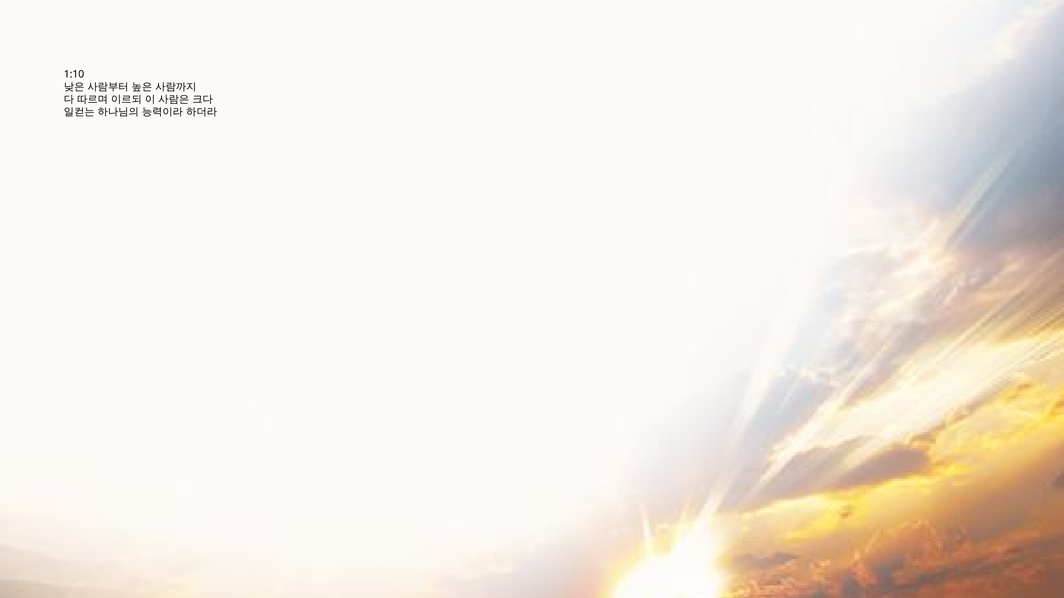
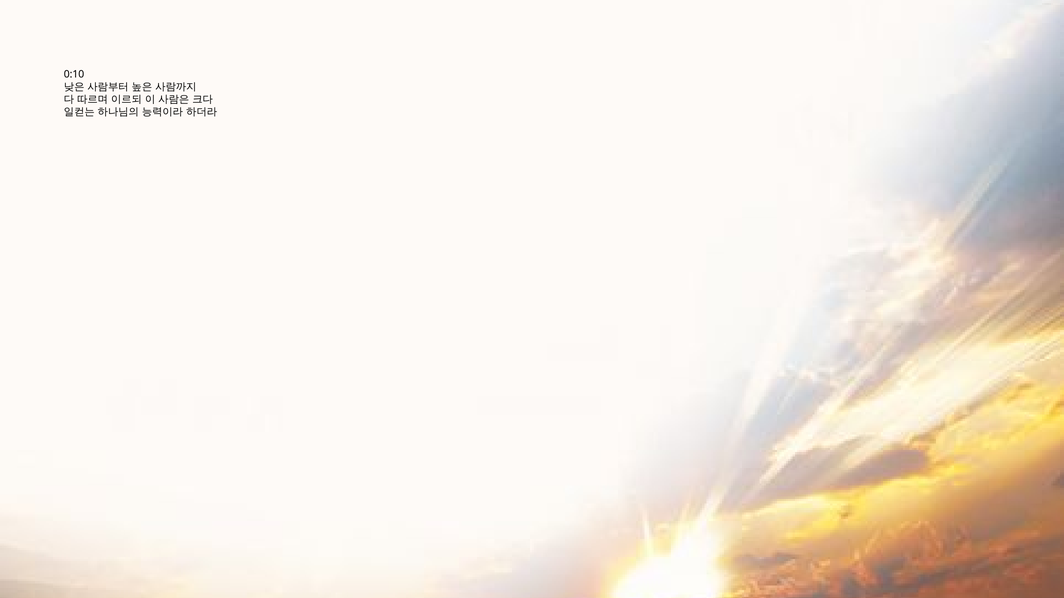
1:10: 1:10 -> 0:10 (74, 75)
